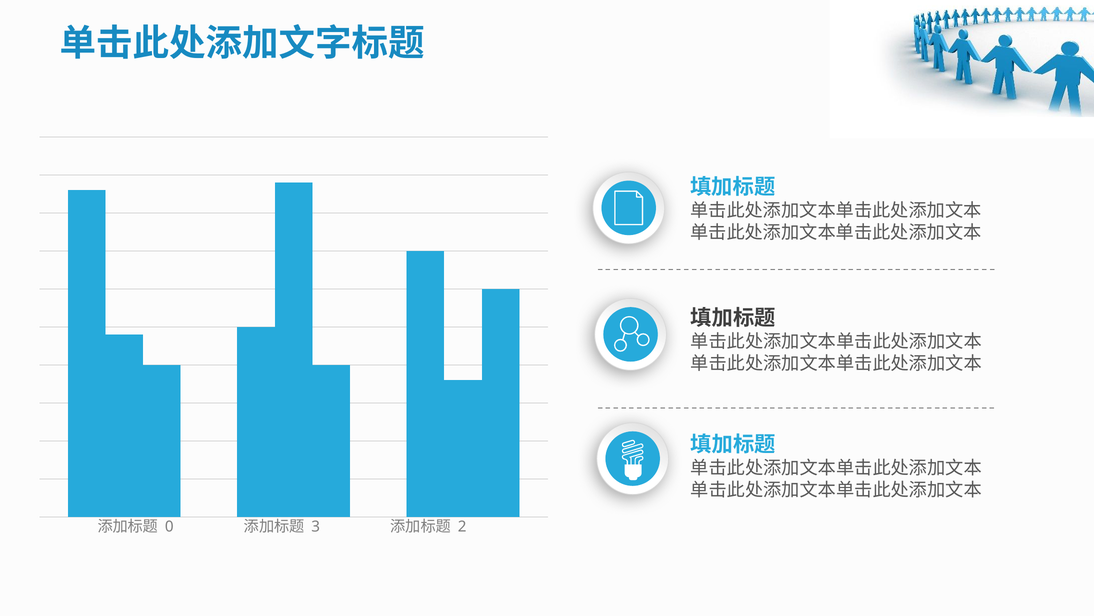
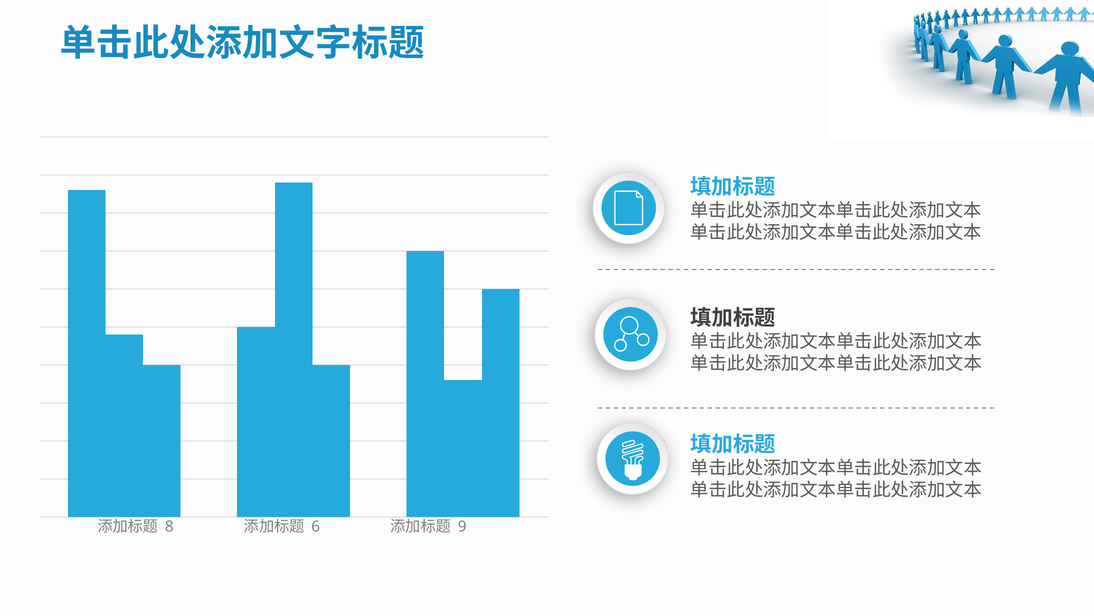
0: 0 -> 8 (169, 526)
3: 3 -> 6 (316, 526)
2: 2 -> 9 (462, 526)
